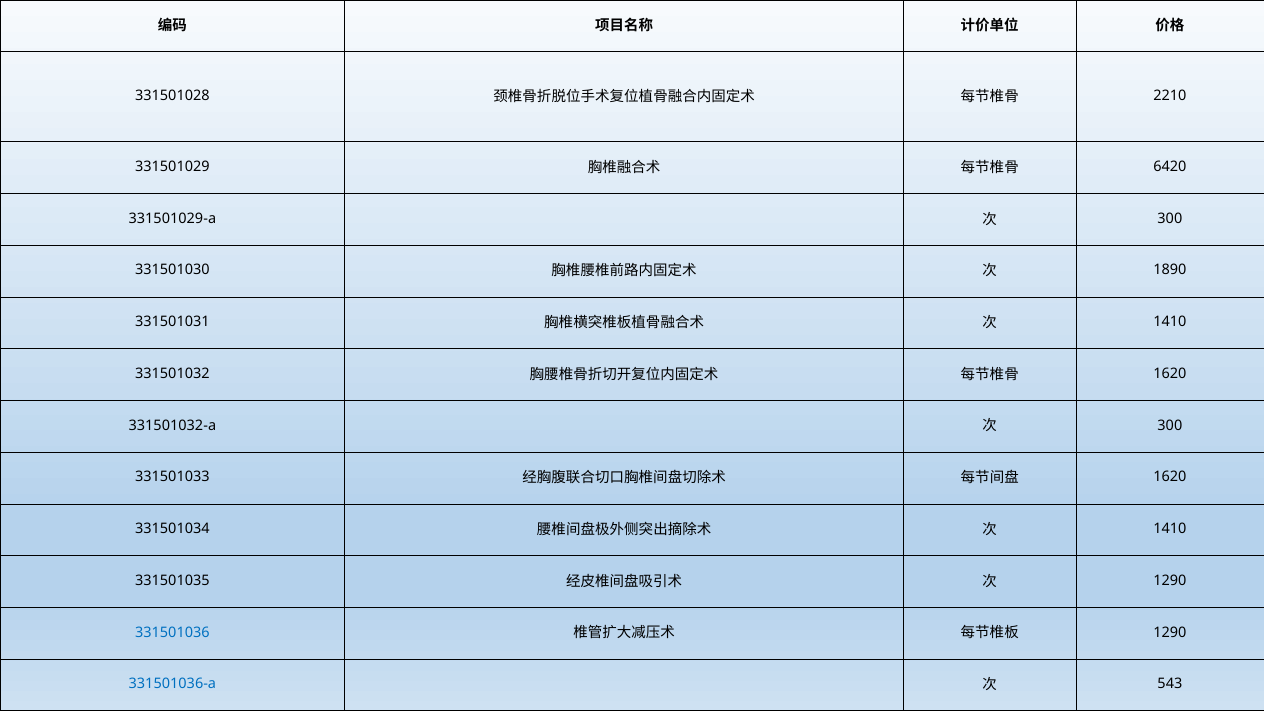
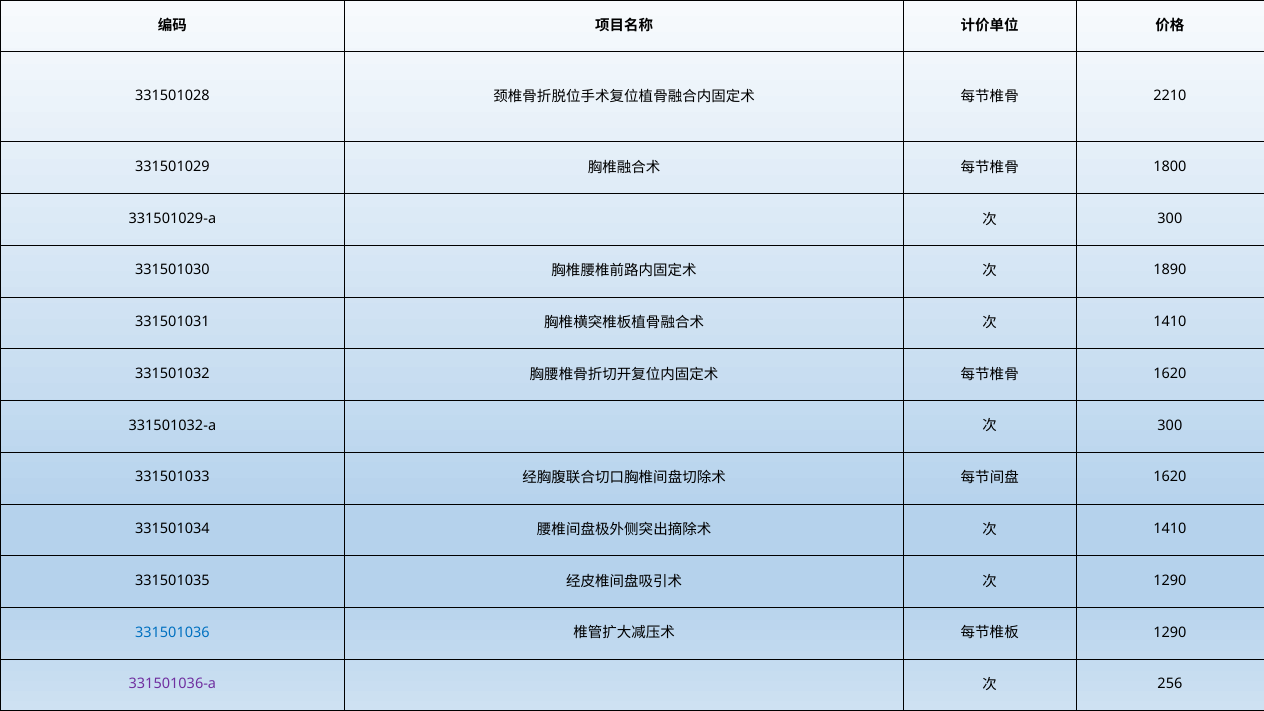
6420: 6420 -> 1800 (1170, 167)
331501036-a colour: blue -> purple (172, 684)
543: 543 -> 256 (1170, 684)
